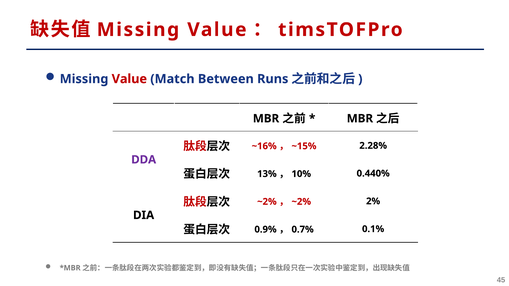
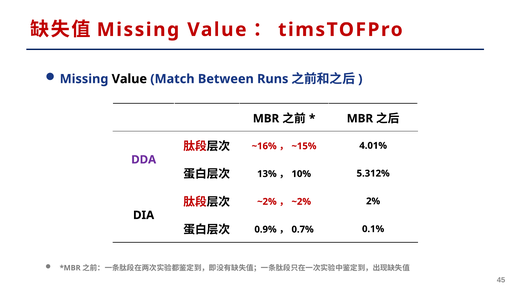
Value colour: red -> black (129, 79)
2.28%: 2.28% -> 4.01% (373, 146)
0.440%: 0.440% -> 5.312% (373, 174)
